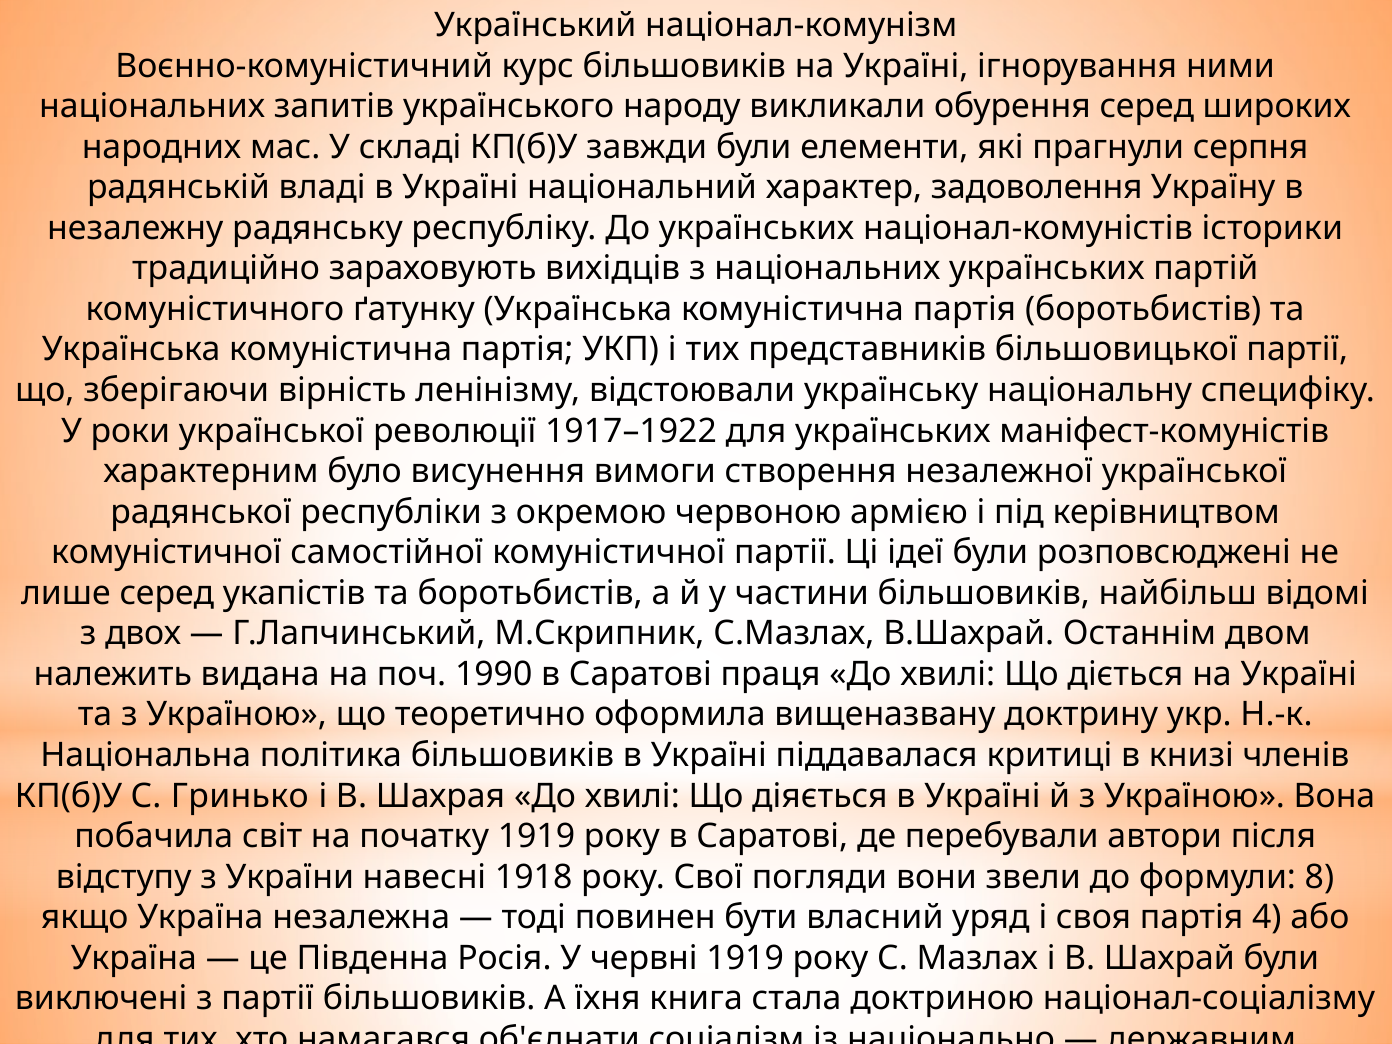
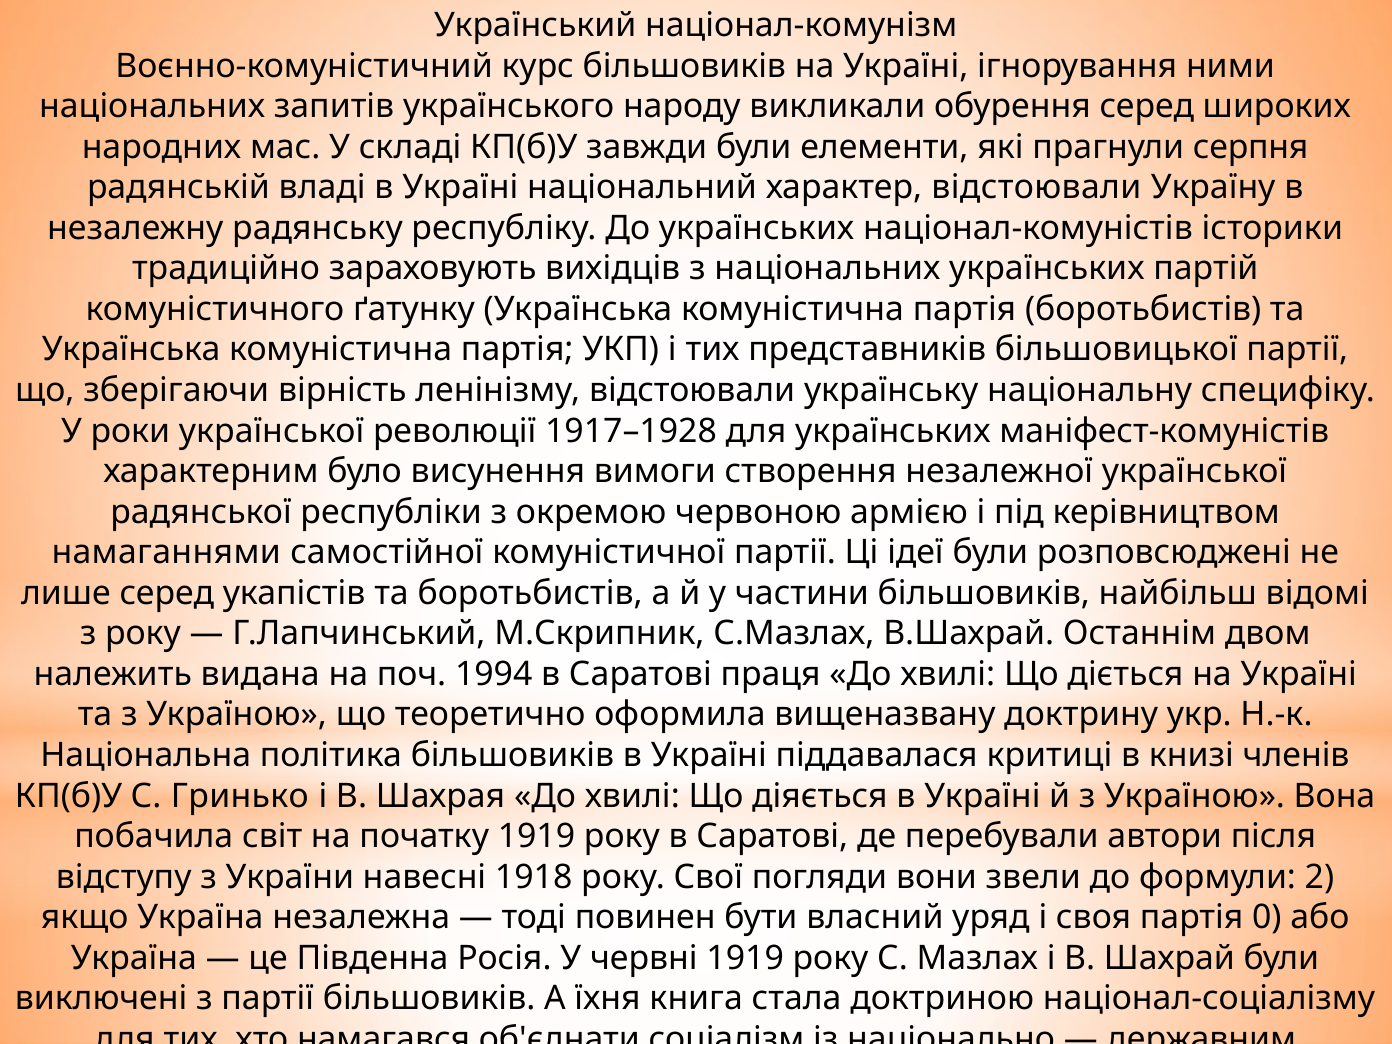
характер задоволення: задоволення -> відстоювали (1036, 188)
1917–1922: 1917–1922 -> 1917–1928 (631, 431)
комуністичної: комуністичної -> намаганнями (166, 553)
з двох: двох -> року (143, 634)
1990: 1990 -> 1994 (494, 674)
8: 8 -> 2 (1319, 877)
4: 4 -> 0 (1267, 918)
